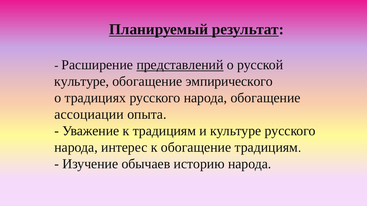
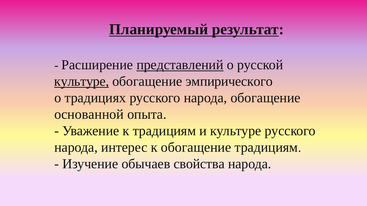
культуре underline: none -> present (82, 82)
ассоциации: ассоциации -> основанной (89, 115)
историю: историю -> свойства (199, 164)
